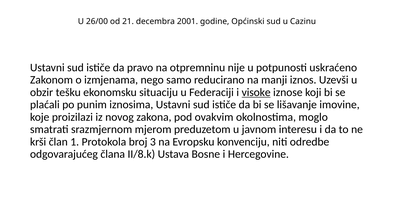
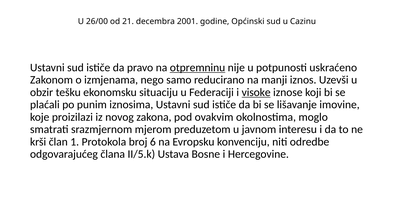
otpremninu underline: none -> present (198, 68)
3: 3 -> 6 (153, 142)
II/8.k: II/8.k -> II/5.k (141, 155)
